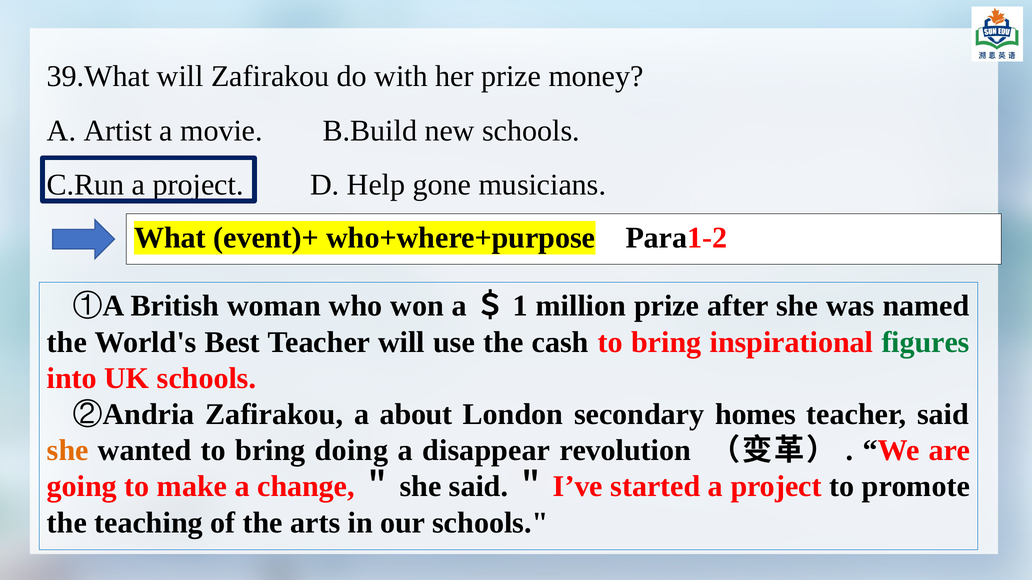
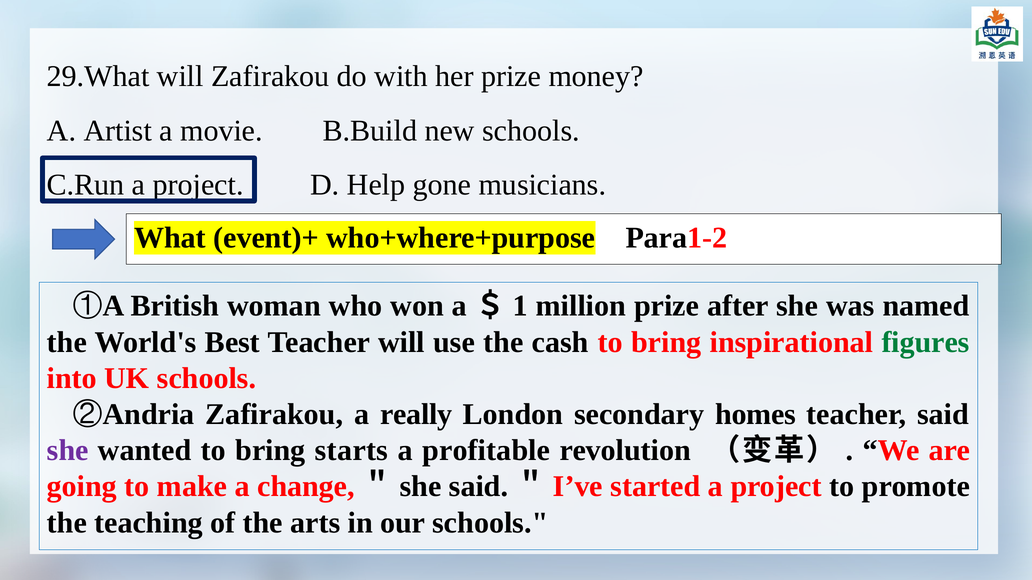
39.What: 39.What -> 29.What (98, 77)
about: about -> really (416, 415)
she colour: orange -> purple (68, 451)
doing: doing -> starts (352, 451)
disappear: disappear -> profitable (486, 451)
